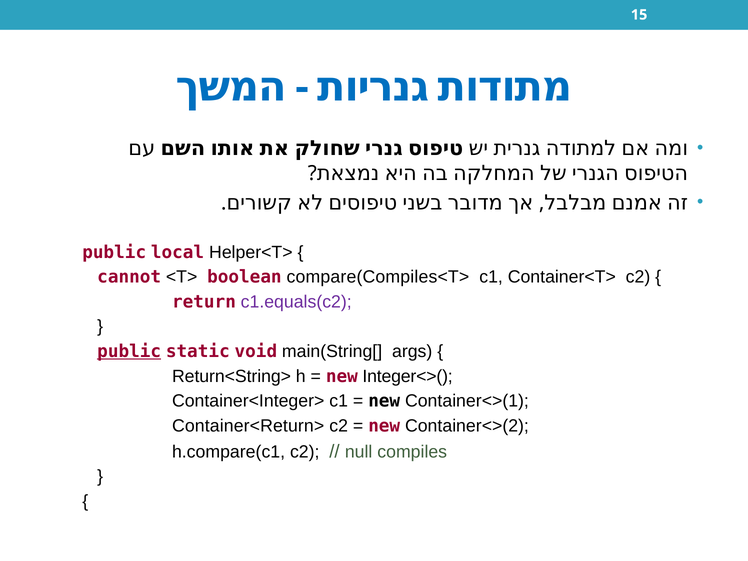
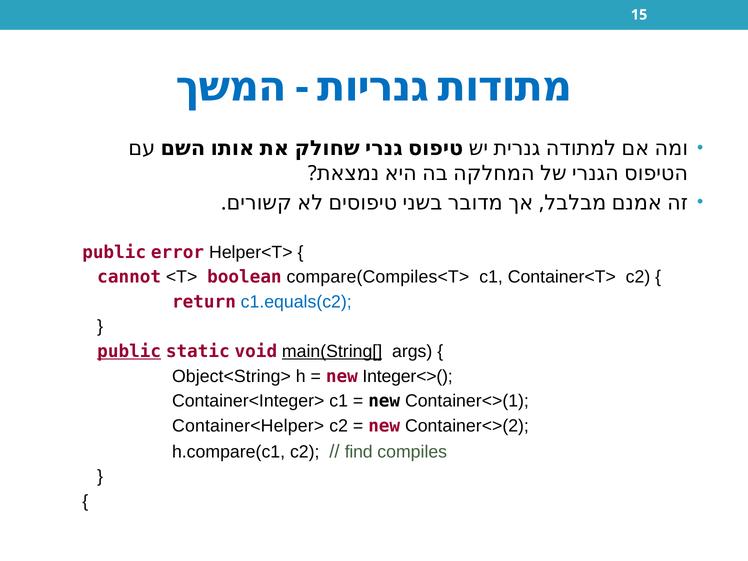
local: local -> error (178, 252)
c1.equals(c2 colour: purple -> blue (296, 302)
main(String[ underline: none -> present (332, 351)
Return<String>: Return<String> -> Object<String> (231, 376)
Container<Return>: Container<Return> -> Container<Helper> (248, 426)
null: null -> find (359, 452)
